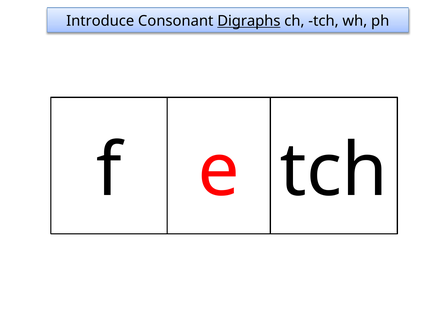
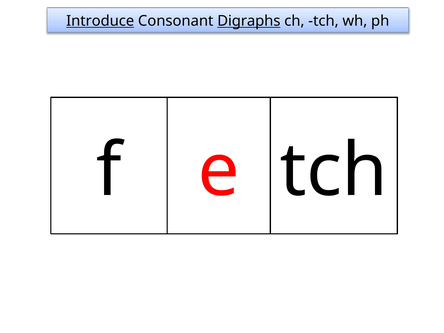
Introduce underline: none -> present (100, 21)
